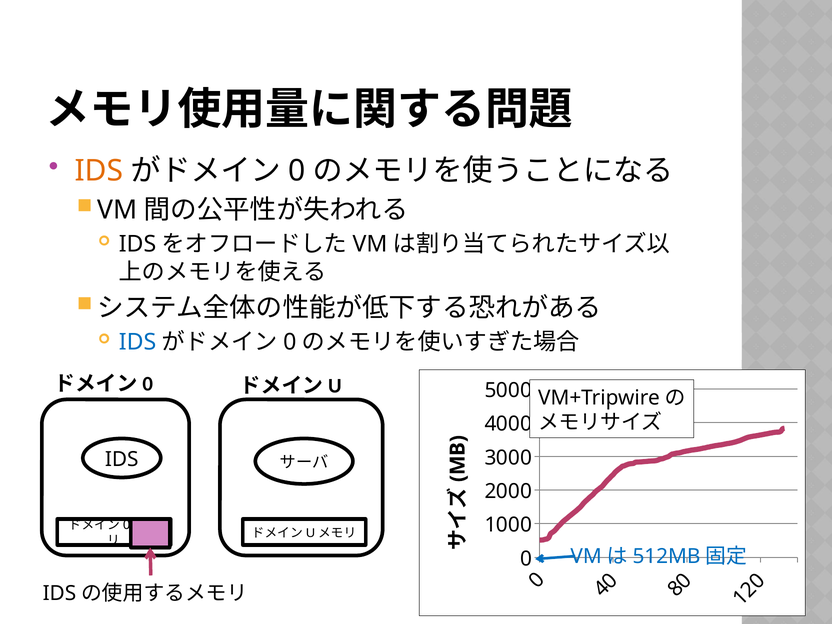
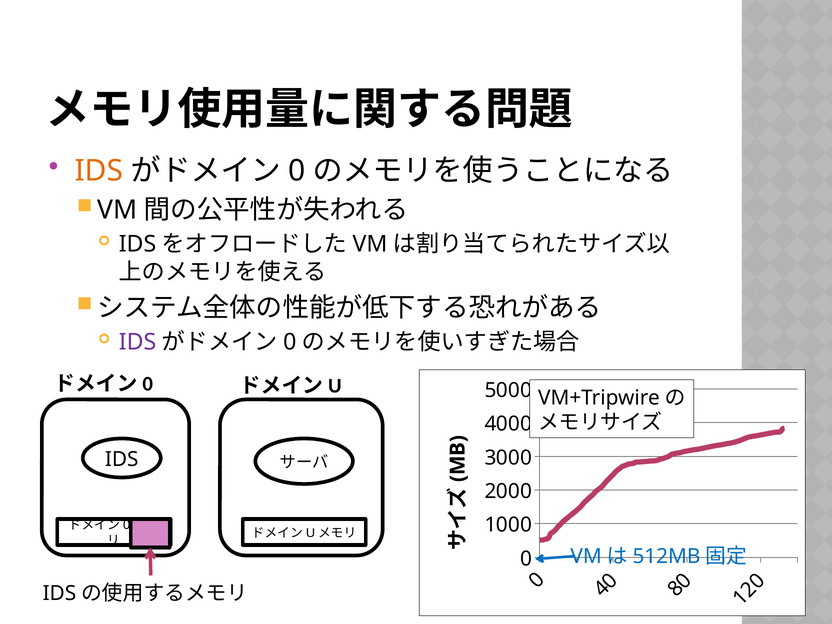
IDS colour: blue -> purple (138, 342)
